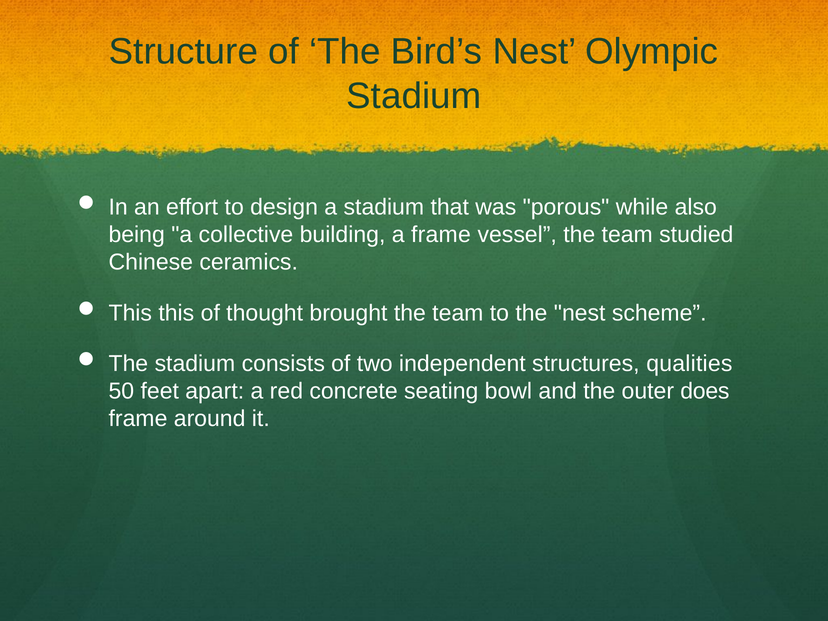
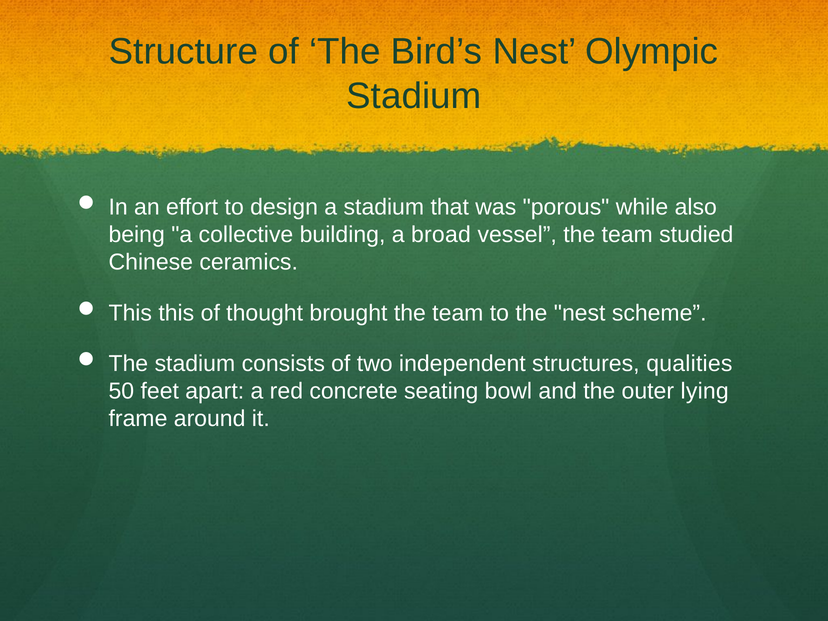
a frame: frame -> broad (441, 235)
does: does -> lying (705, 391)
